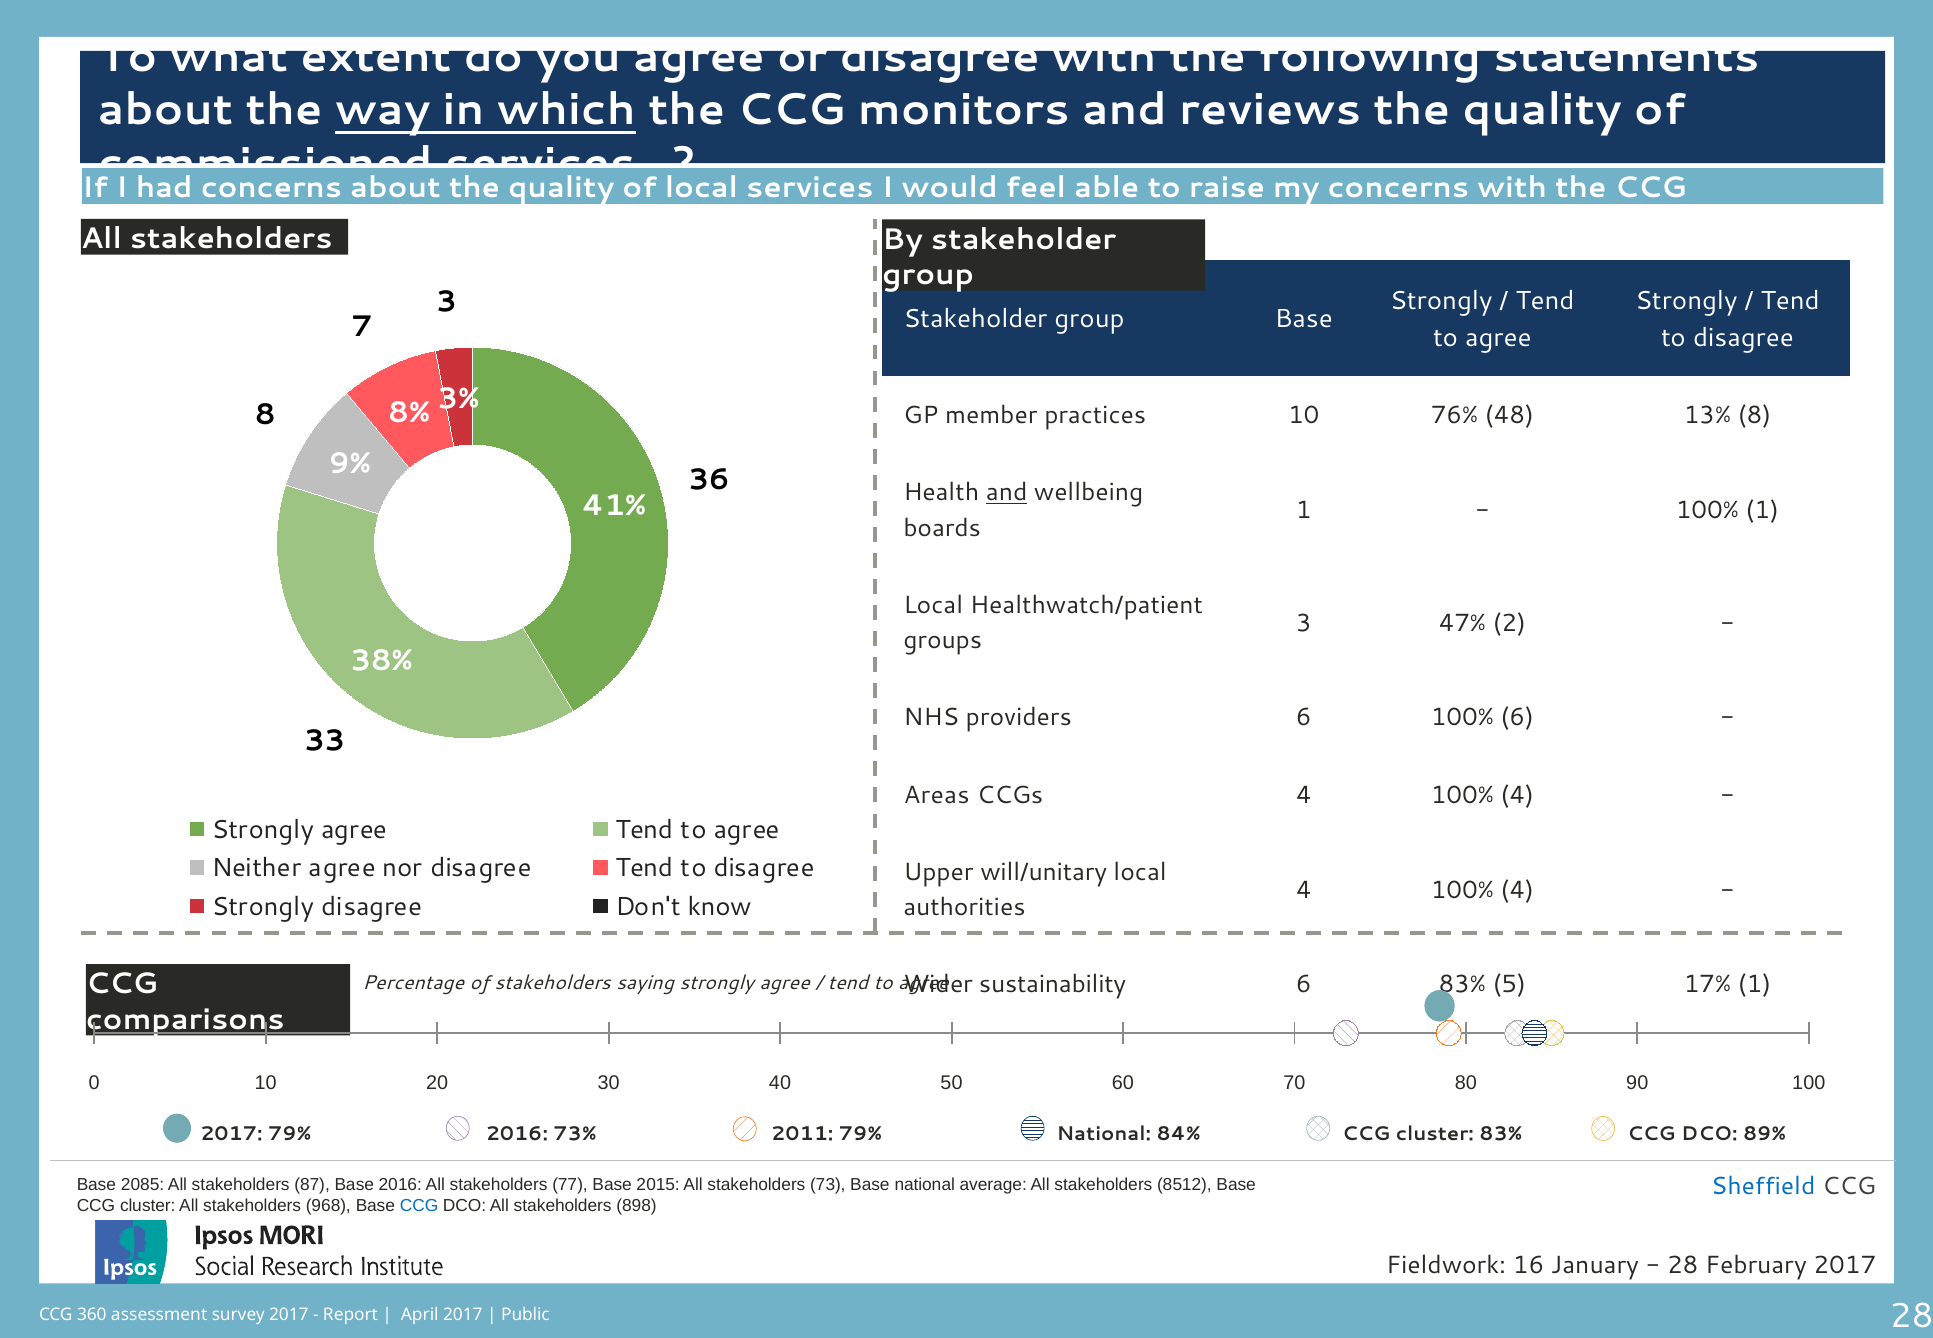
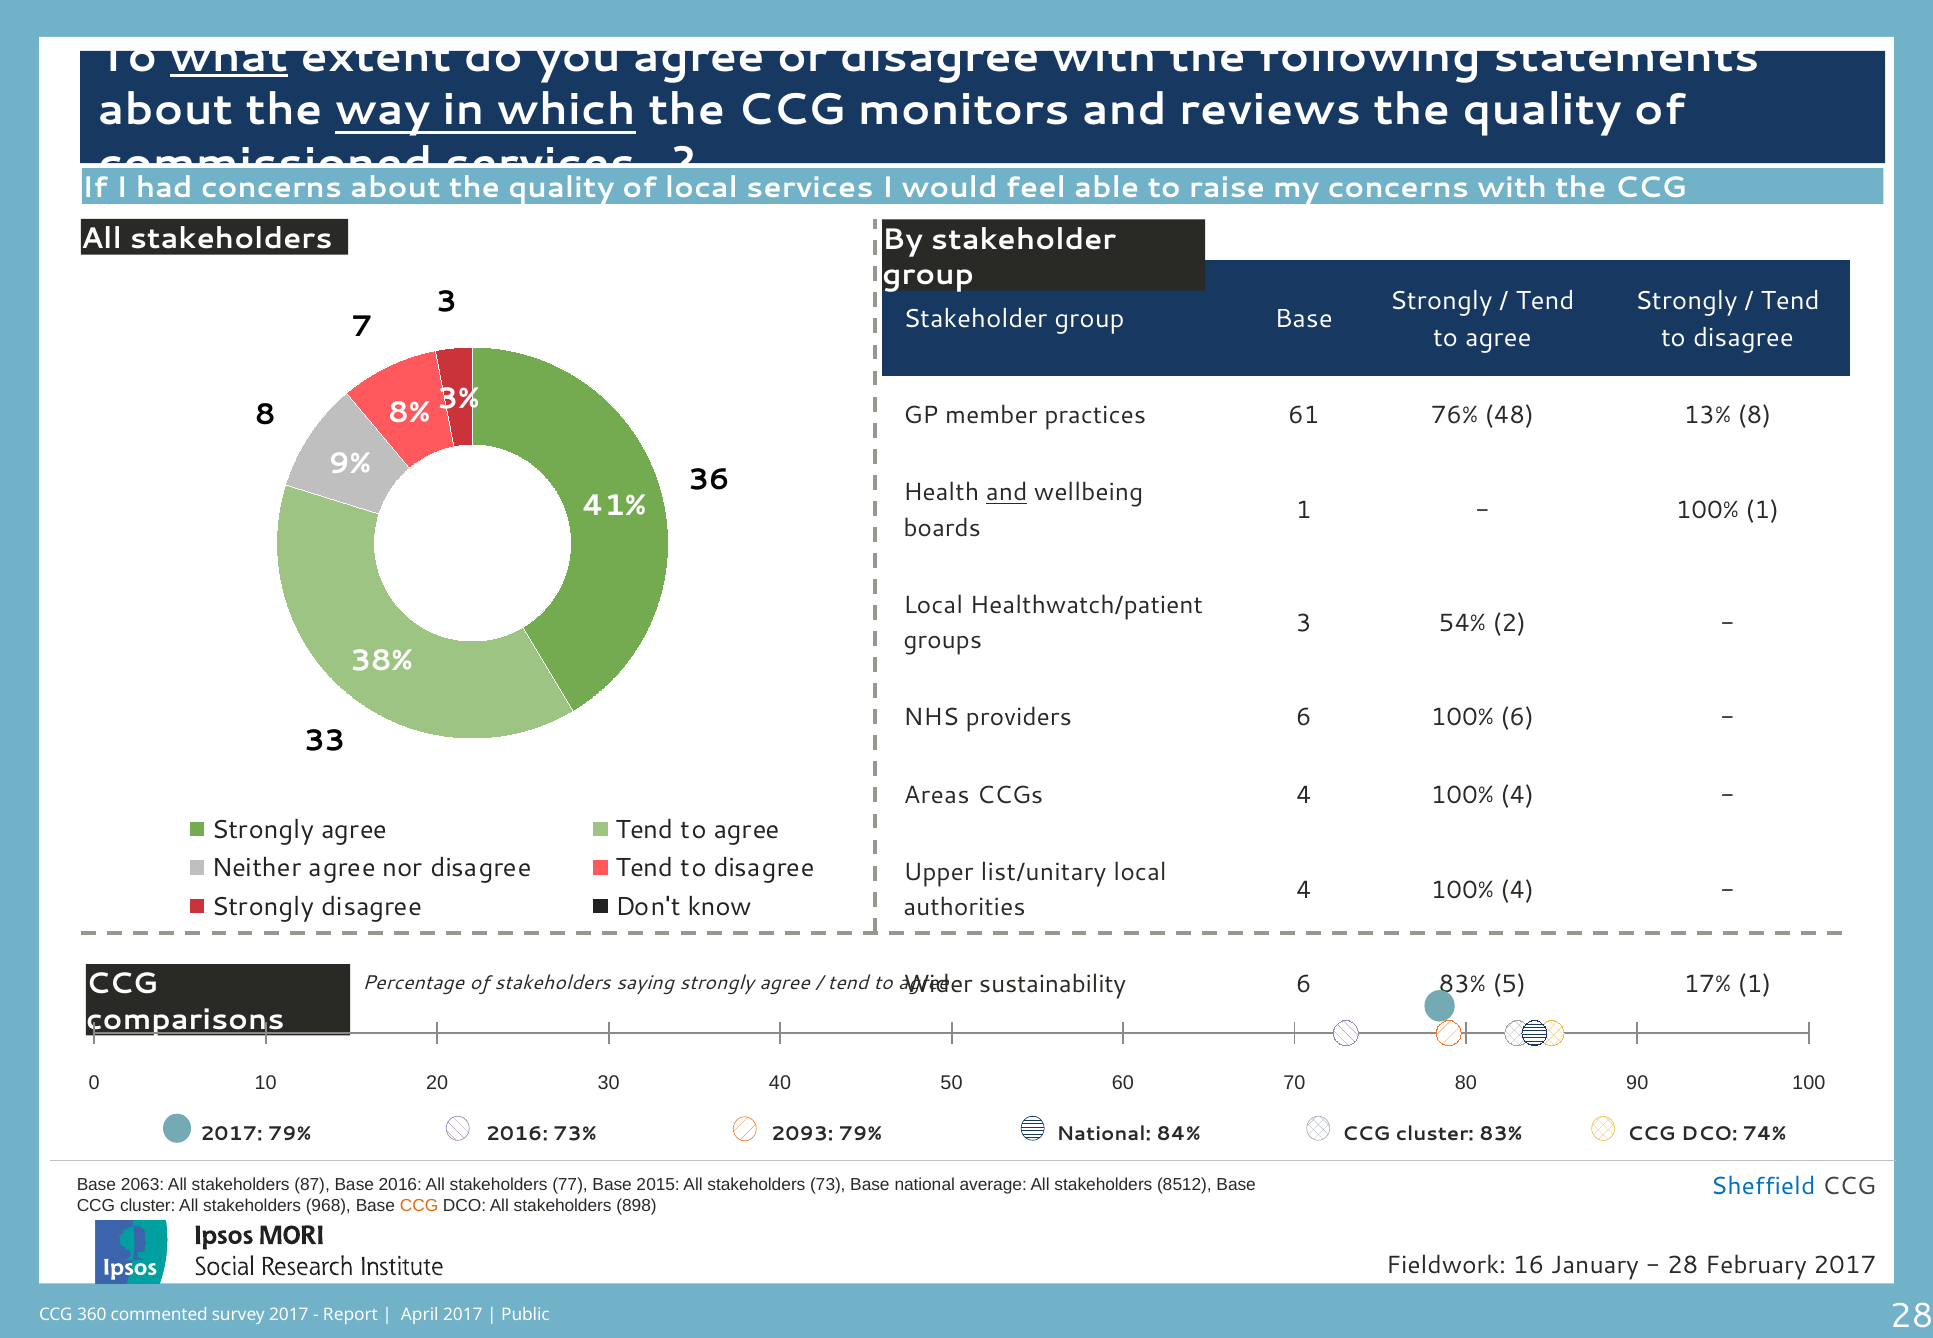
what underline: none -> present (229, 57)
practices 10: 10 -> 61 (1304, 416)
47%: 47% -> 54% (1462, 623)
will/unitary: will/unitary -> list/unitary (1043, 873)
2011: 2011 -> 2093 (802, 1135)
89%: 89% -> 74% (1765, 1135)
2085: 2085 -> 2063 (143, 1185)
CCG colour: blue -> orange (419, 1206)
assessment: assessment -> commented (159, 1315)
